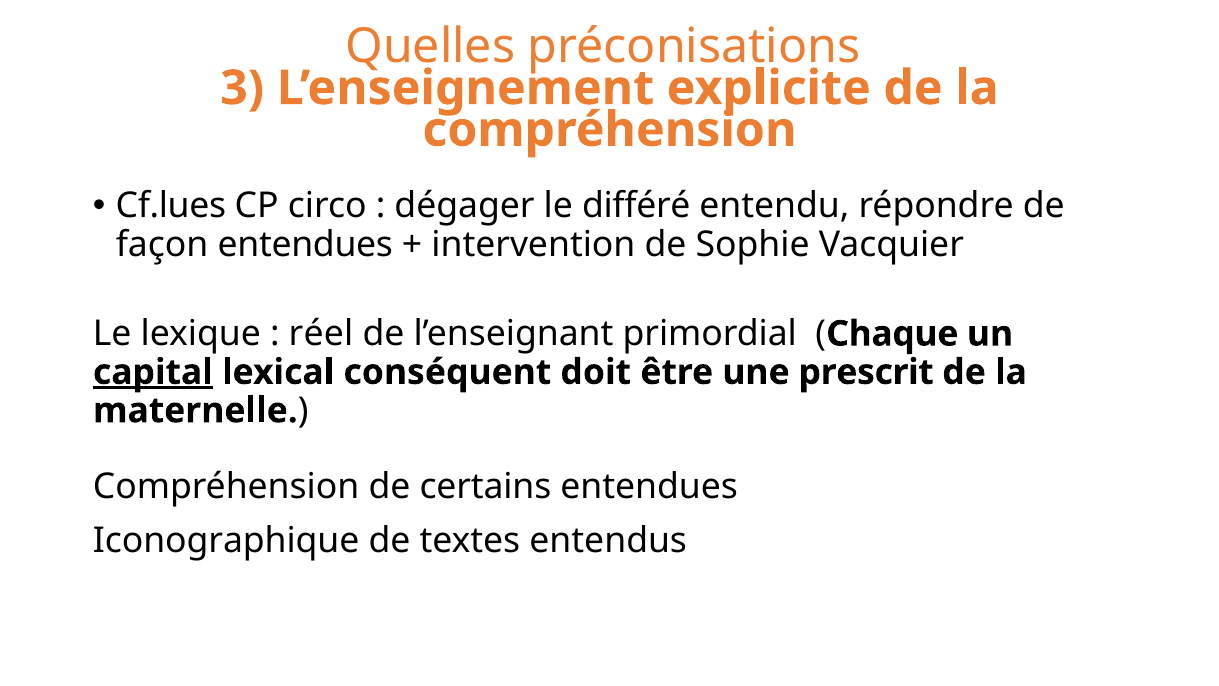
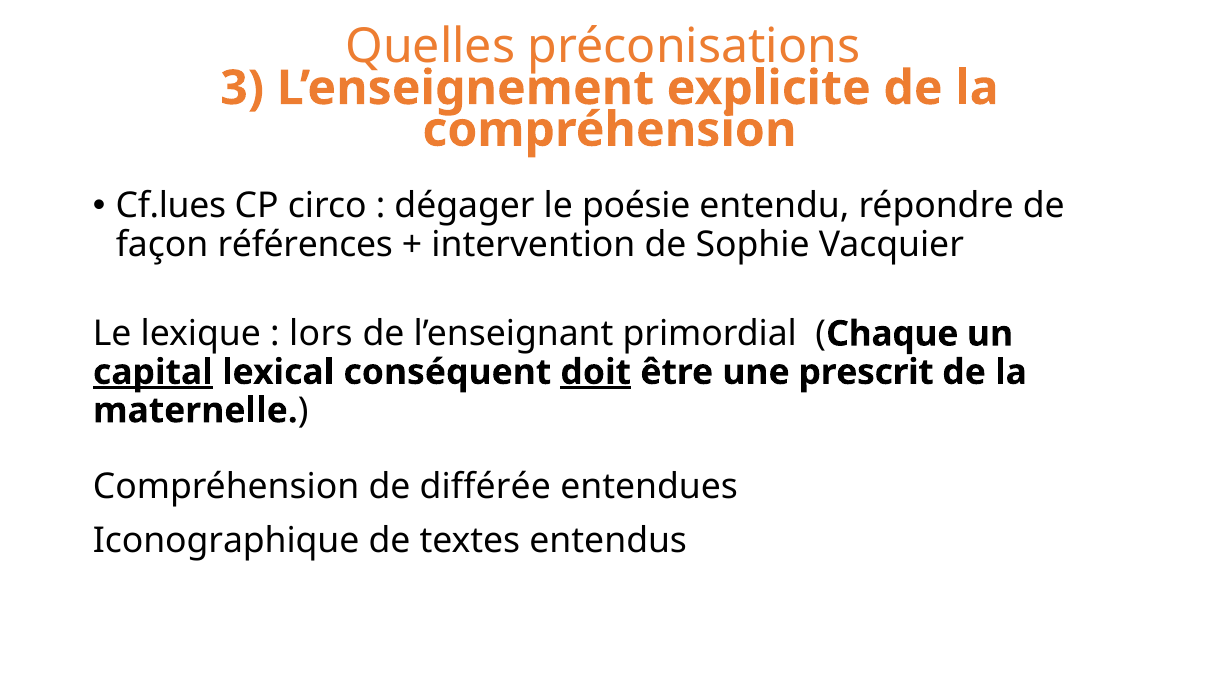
différé: différé -> poésie (636, 206)
façon entendues: entendues -> références (305, 244)
réel: réel -> lors (321, 334)
doit underline: none -> present (596, 372)
certains: certains -> différée (485, 487)
